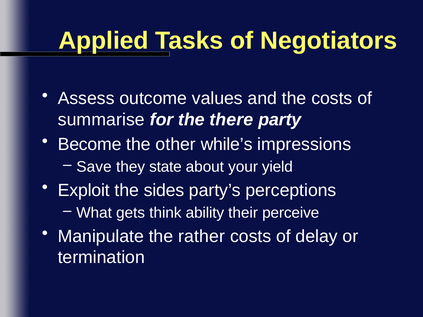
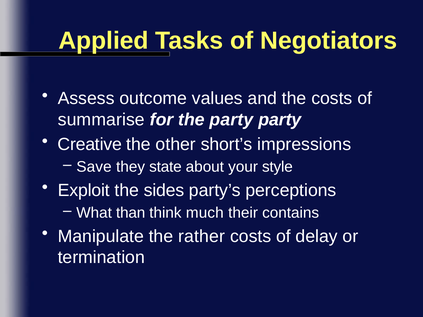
the there: there -> party (231, 120)
Become: Become -> Creative (90, 144)
while’s: while’s -> short’s (227, 144)
yield: yield -> style (277, 167)
gets: gets -> than (131, 213)
ability: ability -> much (205, 213)
perceive: perceive -> contains (291, 213)
